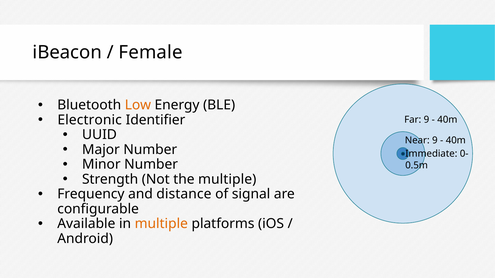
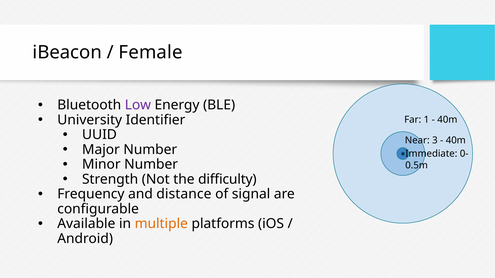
Low colour: orange -> purple (138, 105)
Electronic: Electronic -> University (90, 120)
Far 9: 9 -> 1 (426, 120)
Near 9: 9 -> 3 (435, 140)
the multiple: multiple -> difficulty (227, 180)
